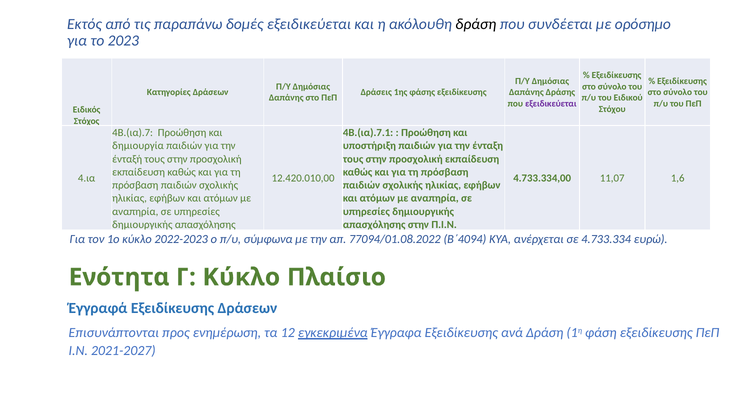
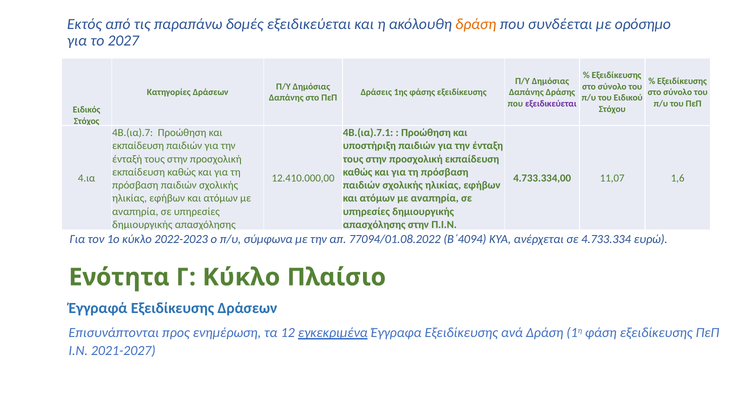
δράση colour: black -> orange (476, 24)
2023: 2023 -> 2027 (123, 41)
δημιουργία: δημιουργία -> εκπαίδευση (138, 146)
12.420.010,00: 12.420.010,00 -> 12.410.000,00 (303, 178)
